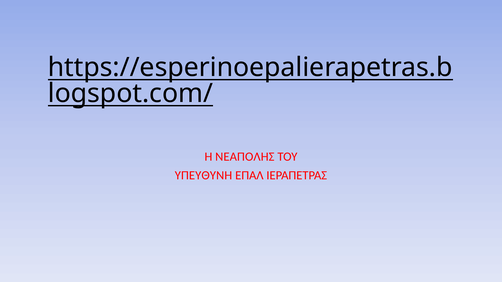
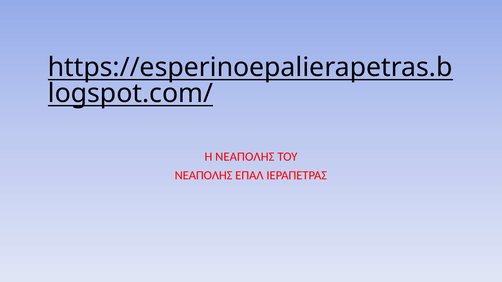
ΥΠΕΥΘΥΝΗ: ΥΠΕΥΘΥΝΗ -> ΝΕΑΠΟΛΗΣ (204, 176)
